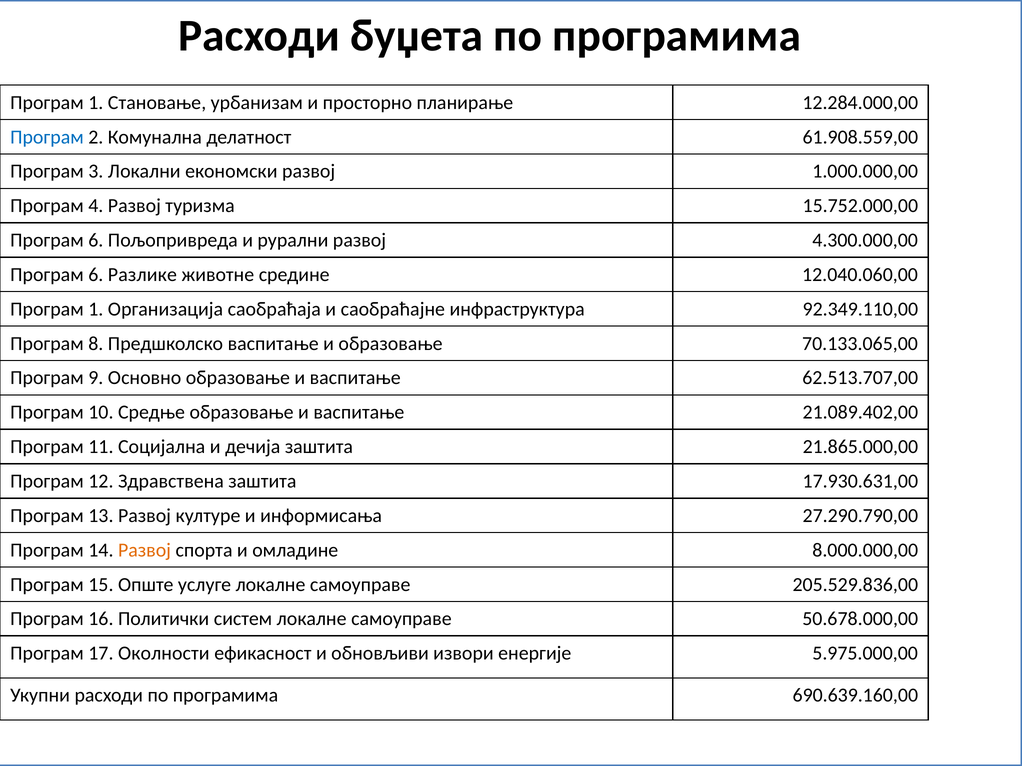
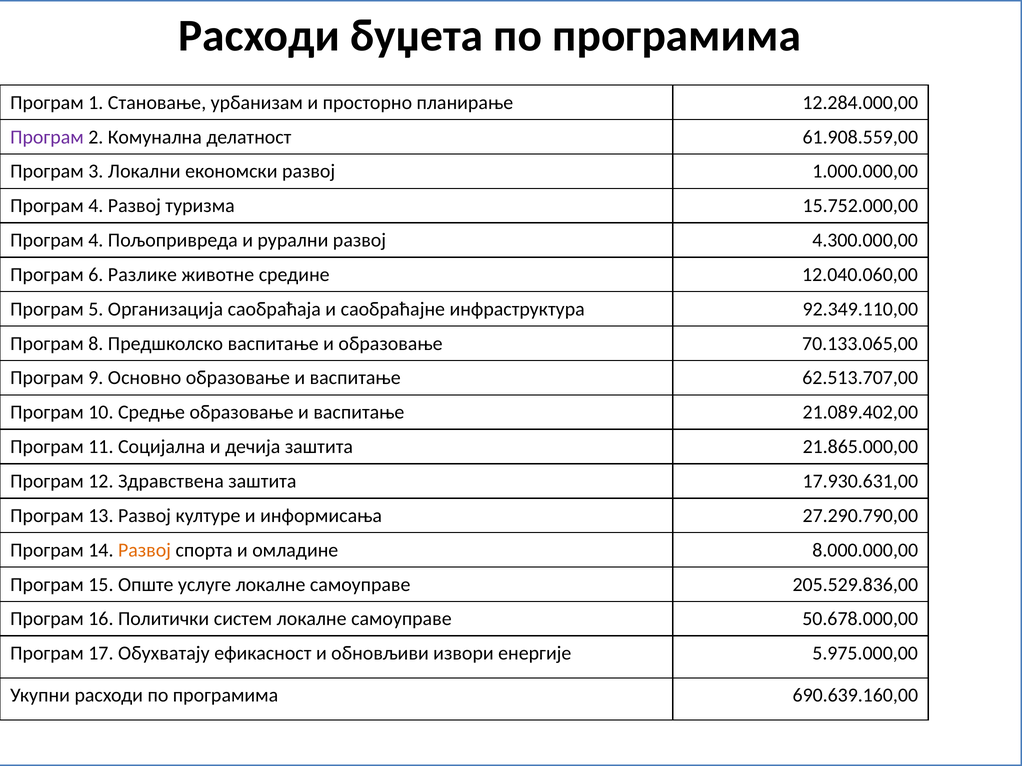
Програм colour: blue -> purple (47, 137)
6: 6 -> 4 (96, 240)
1: 1 -> 5 (96, 309)
Околности: Околности -> Обухватају (164, 654)
